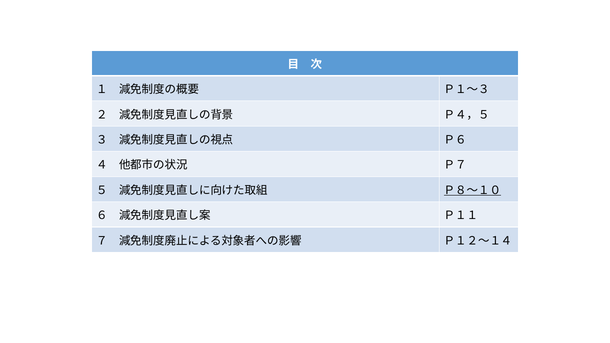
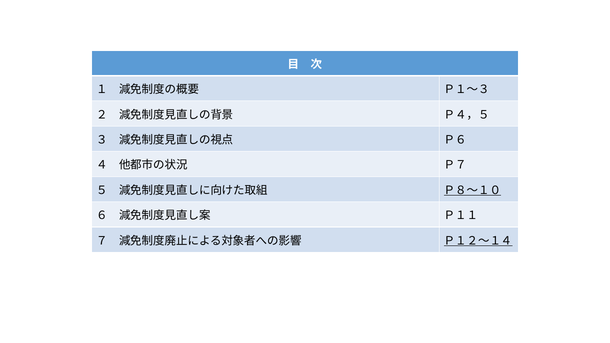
Ｐ１２～１４ underline: none -> present (478, 241)
